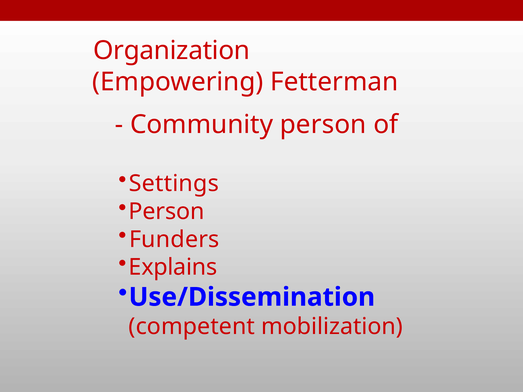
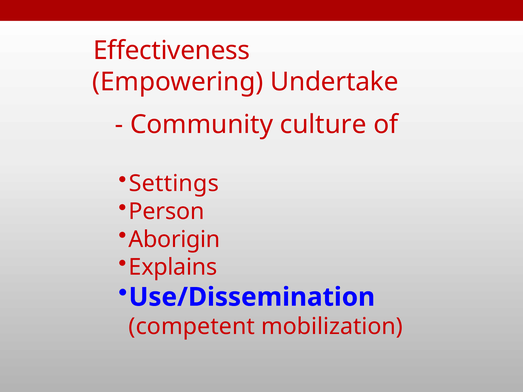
Organization: Organization -> Effectiveness (172, 51)
Fetterman: Fetterman -> Undertake (334, 82)
Community person: person -> culture (323, 125)
Funders: Funders -> Aborigin (174, 240)
